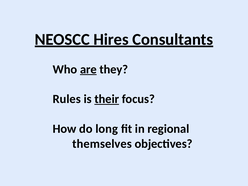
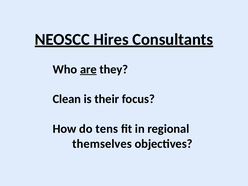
Rules: Rules -> Clean (67, 99)
their underline: present -> none (107, 99)
long: long -> tens (107, 129)
